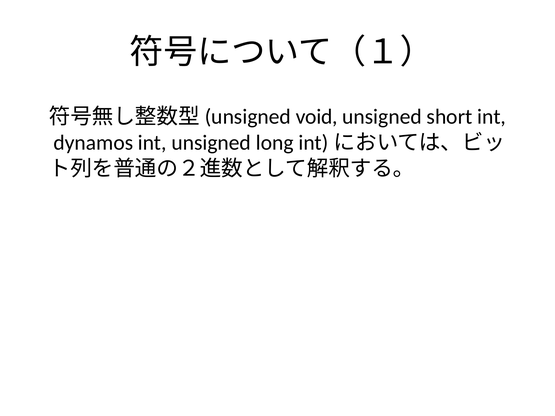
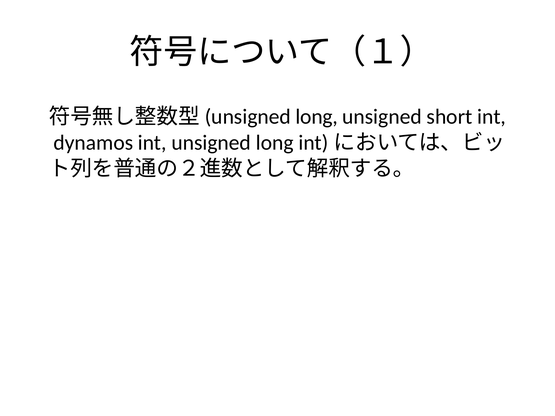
void: void -> long (317, 117)
